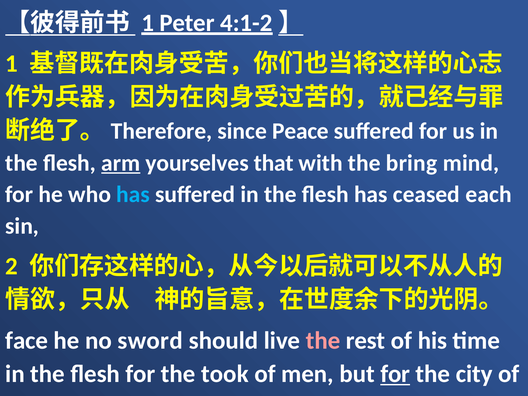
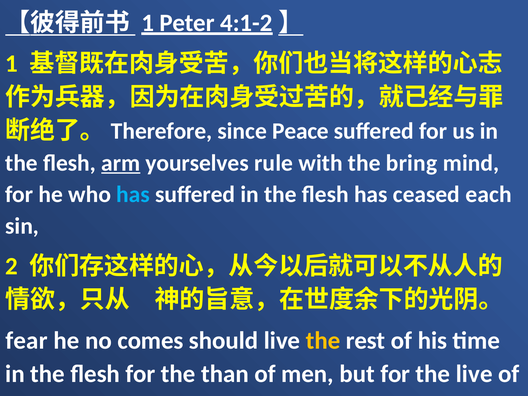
that: that -> rule (274, 163)
face: face -> fear (26, 340)
sword: sword -> comes (150, 340)
the colour: pink -> yellow (323, 340)
took: took -> than (225, 374)
for underline: present -> none (395, 374)
the city: city -> live (474, 374)
